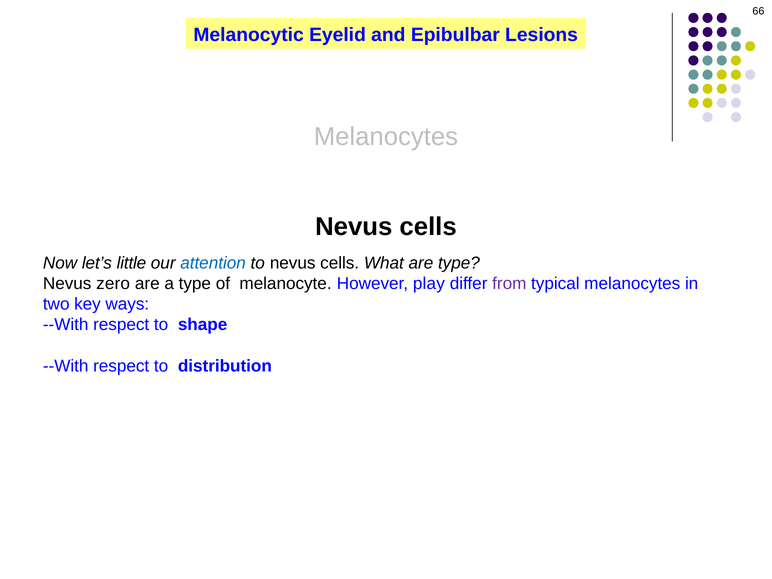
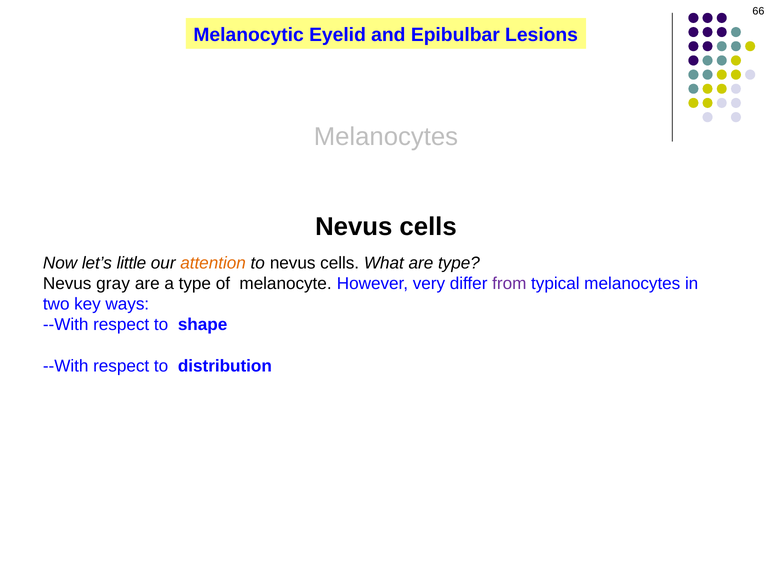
attention colour: blue -> orange (213, 263)
zero: zero -> gray (113, 284)
play: play -> very (429, 284)
